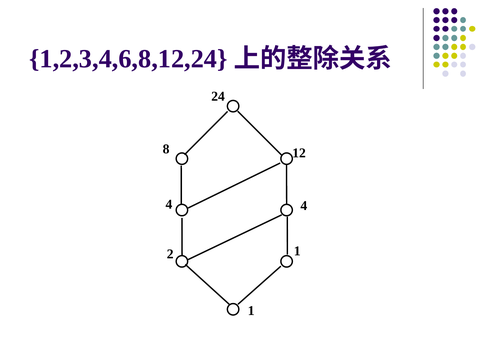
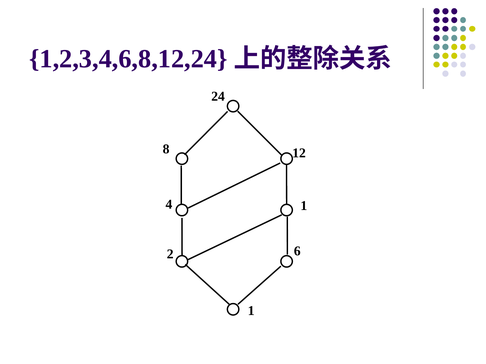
4 4: 4 -> 1 (304, 206)
2 1: 1 -> 6 (297, 251)
